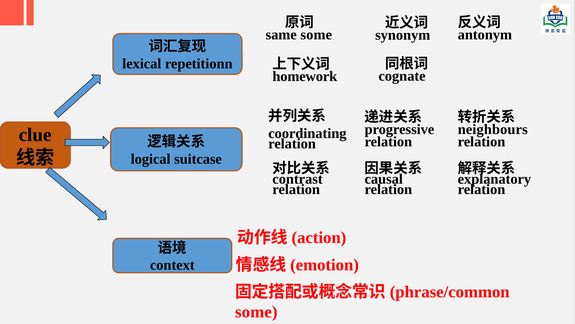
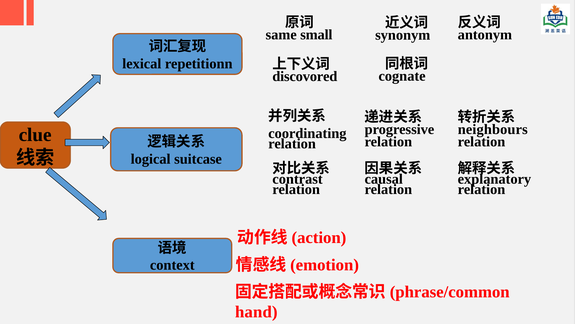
same some: some -> small (316, 35)
homework: homework -> discovored (305, 76)
some: some -> hand (256, 311)
